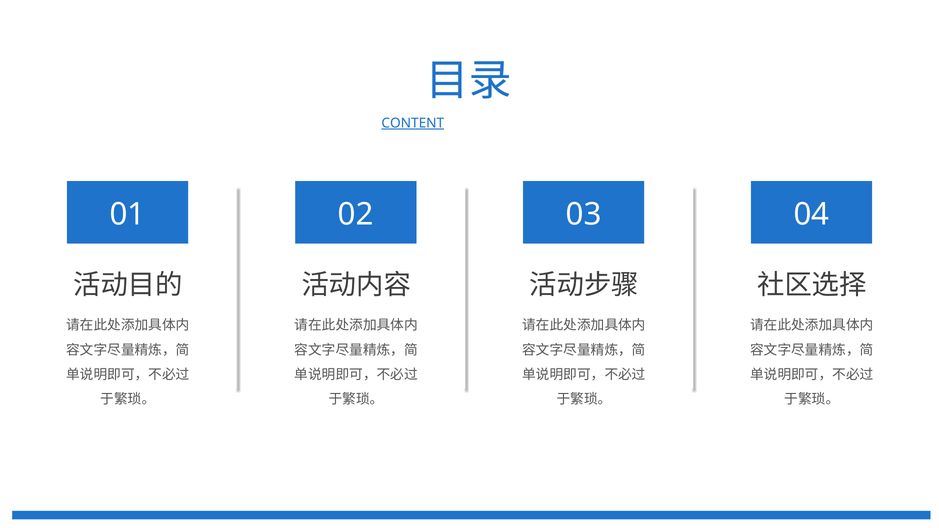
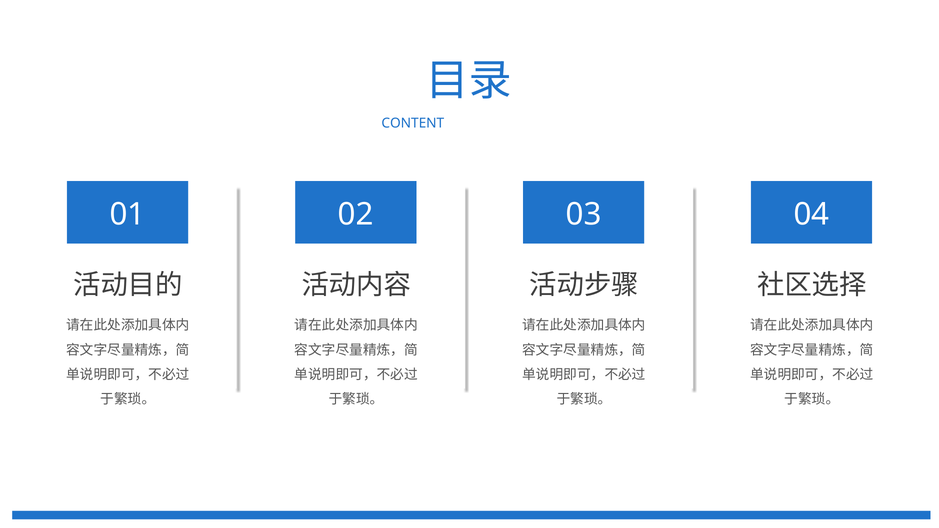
CONTENT underline: present -> none (413, 123)
